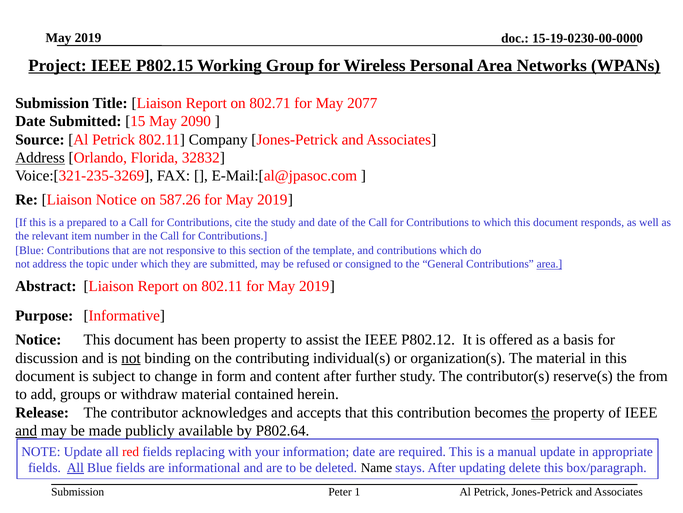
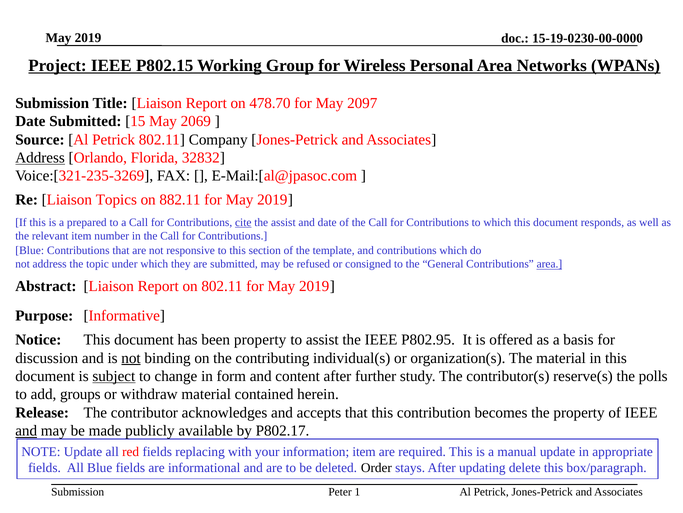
802.71: 802.71 -> 478.70 (270, 103)
2077: 2077 -> 2097 (362, 103)
2090: 2090 -> 2069 (196, 121)
Liaison Notice: Notice -> Topics (116, 200)
587.26: 587.26 -> 882.11 (180, 200)
cite underline: none -> present (243, 222)
the study: study -> assist (283, 222)
P802.12: P802.12 -> P802.95 (428, 339)
subject underline: none -> present (114, 376)
from: from -> polls (653, 376)
the underline: present -> none (540, 412)
P802.64: P802.64 -> P802.17 (283, 430)
information date: date -> item (364, 451)
All underline: present -> none (75, 467)
Name: Name -> Order (376, 467)
